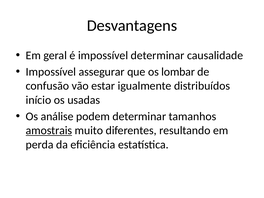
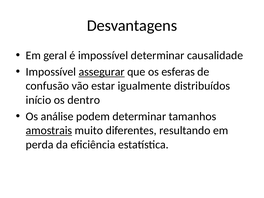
assegurar underline: none -> present (102, 72)
lombar: lombar -> esferas (178, 72)
usadas: usadas -> dentro (84, 100)
